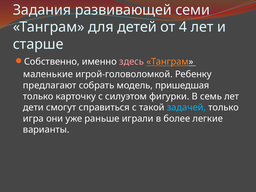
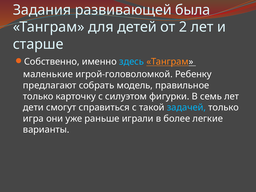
семи: семи -> была (193, 10)
4: 4 -> 2 (183, 27)
здесь colour: pink -> light blue (132, 62)
пришедшая: пришедшая -> правильное (182, 85)
